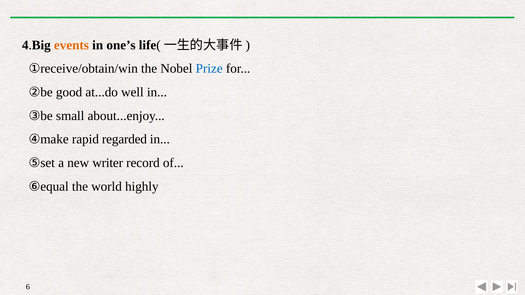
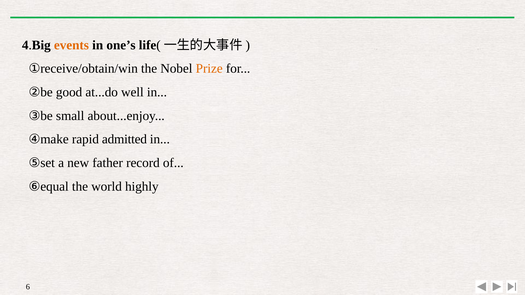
Prize colour: blue -> orange (209, 69)
regarded: regarded -> admitted (124, 139)
writer: writer -> father (108, 163)
